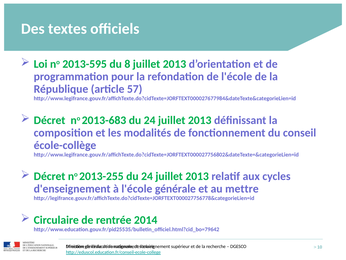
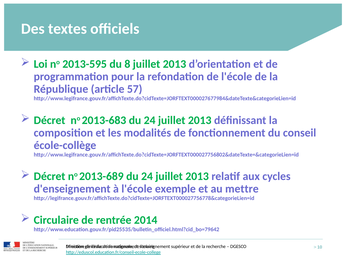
2013-255: 2013-255 -> 2013-689 (101, 176)
l'école générale: générale -> exemple (175, 189)
